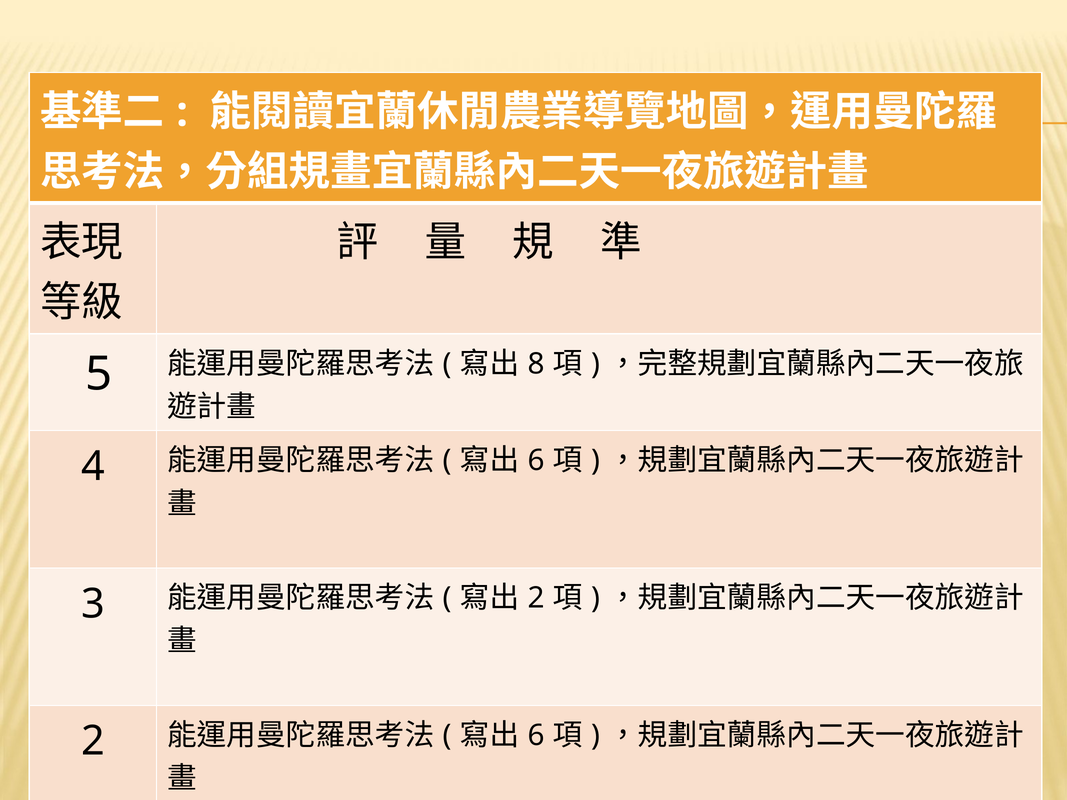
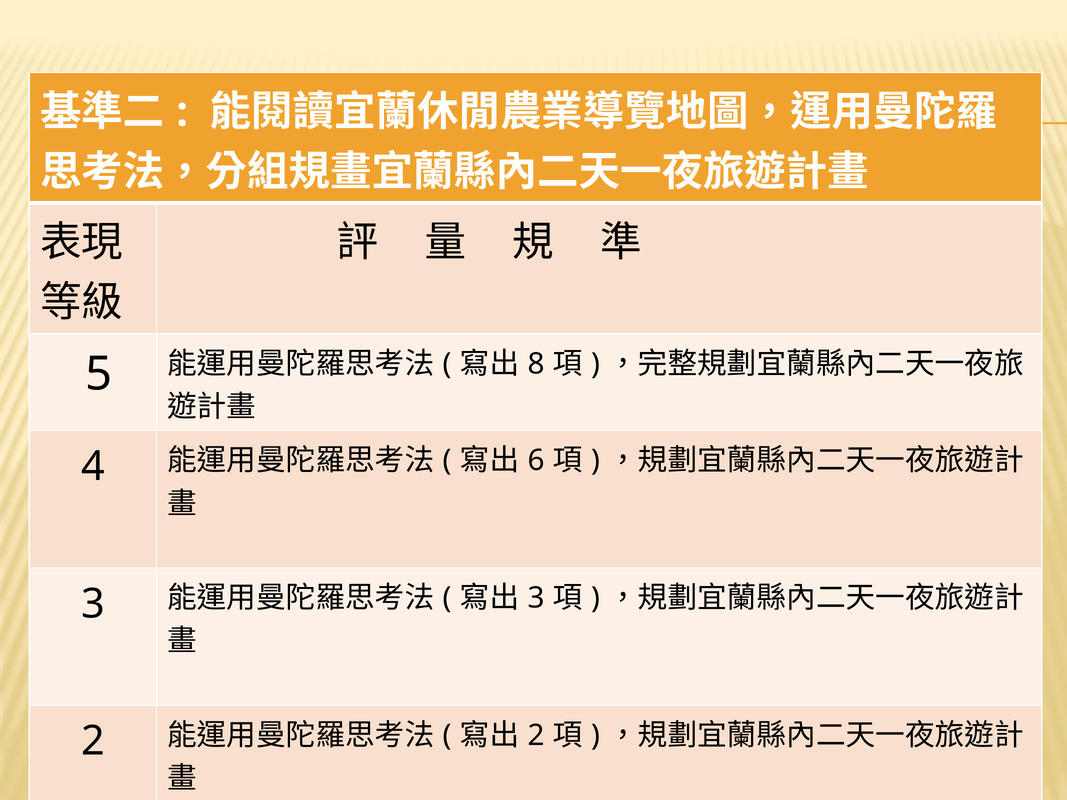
2: 2 -> 3 (536, 598)
6: 6 -> 2 (536, 736)
